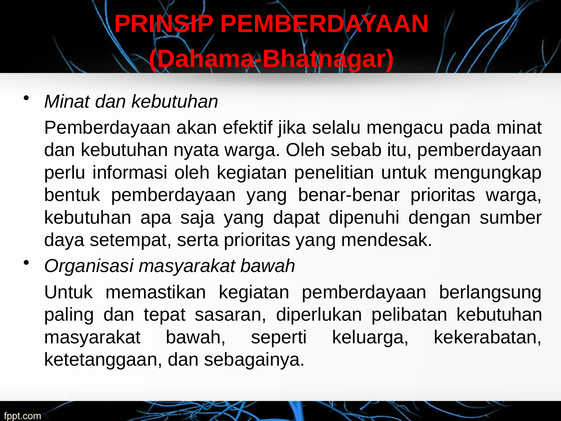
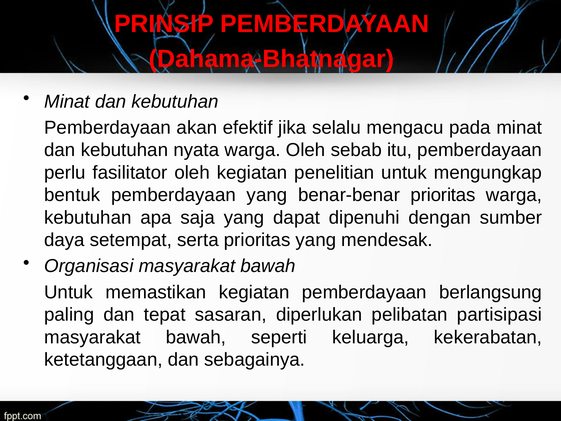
informasi: informasi -> fasilitator (130, 172)
pelibatan kebutuhan: kebutuhan -> partisipasi (499, 315)
